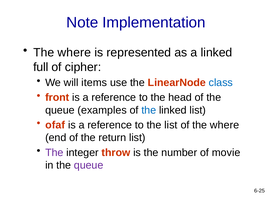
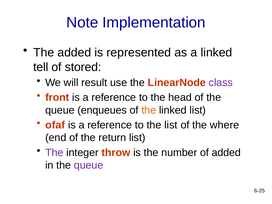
where: where -> added (74, 53)
full: full -> tell (41, 67)
cipher: cipher -> stored (83, 67)
items: items -> result (94, 83)
class colour: blue -> purple (221, 83)
examples: examples -> enqueues (102, 110)
the colour: blue -> orange (149, 110)
of movie: movie -> added (226, 153)
